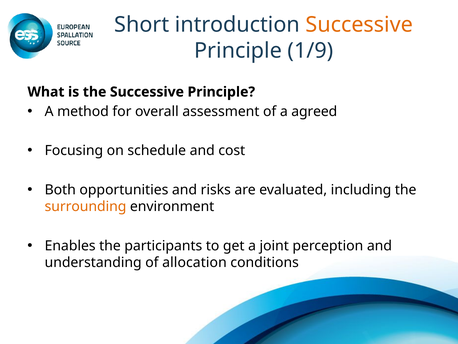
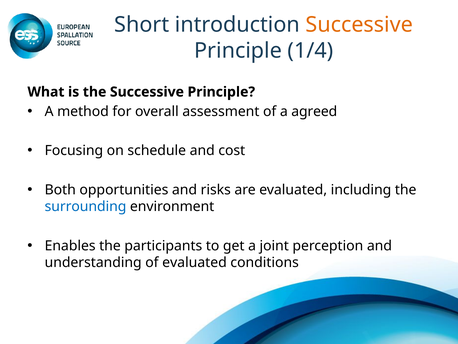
1/9: 1/9 -> 1/4 (310, 51)
surrounding colour: orange -> blue (86, 206)
of allocation: allocation -> evaluated (195, 262)
